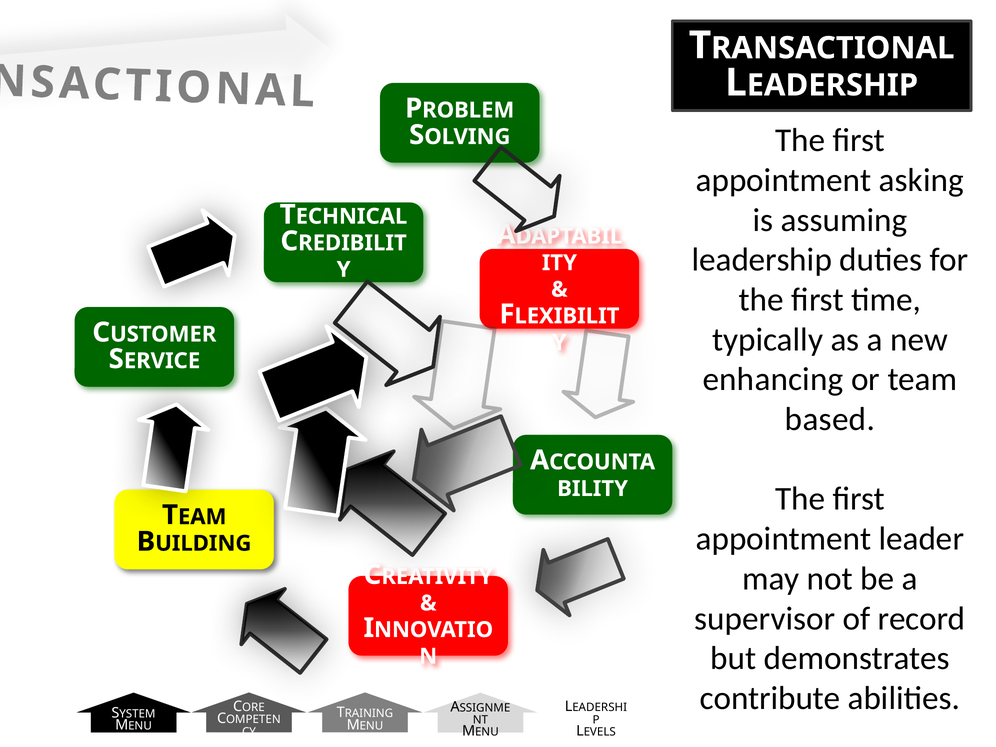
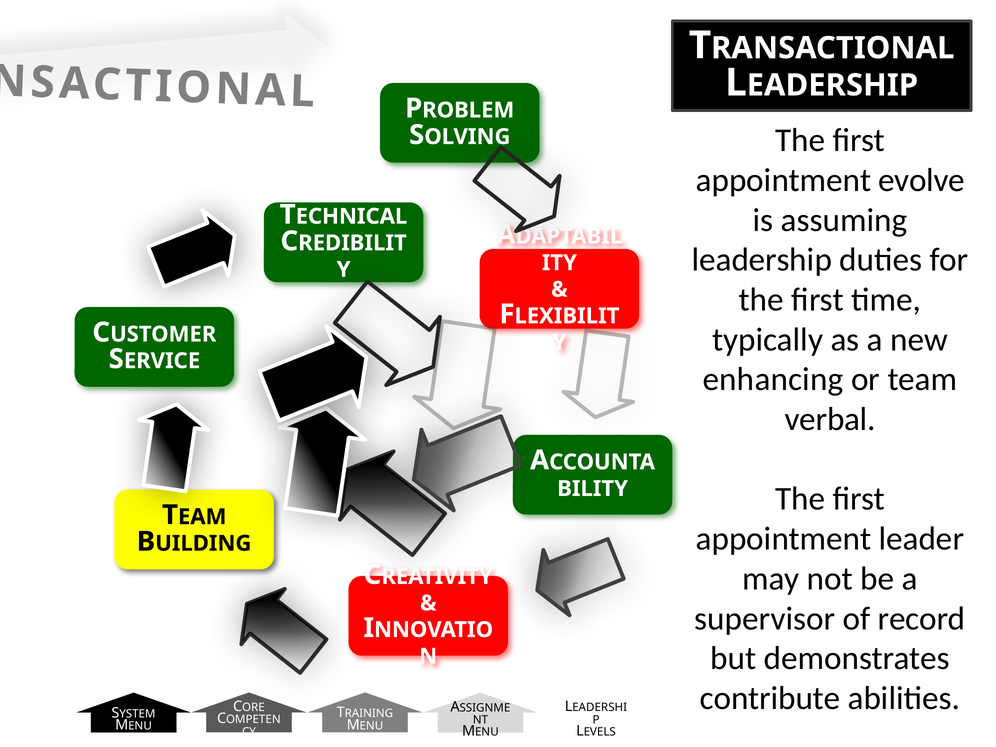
asking: asking -> evolve (922, 180)
based: based -> verbal (830, 419)
